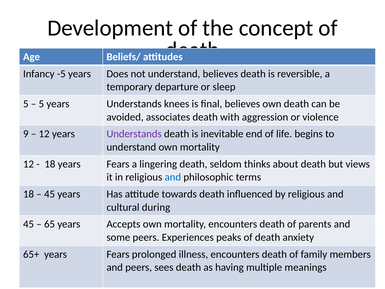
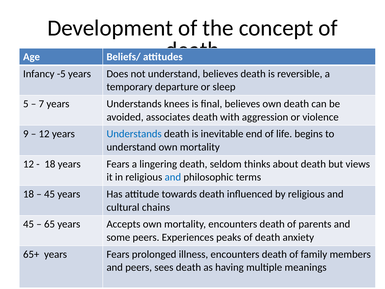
5: 5 -> 7 (41, 104)
Understands colour: purple -> blue (134, 134)
during: during -> chains (156, 207)
